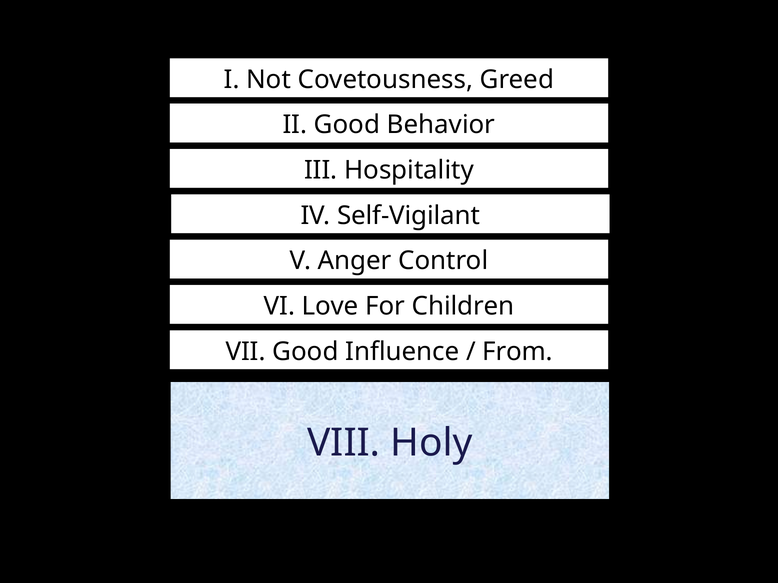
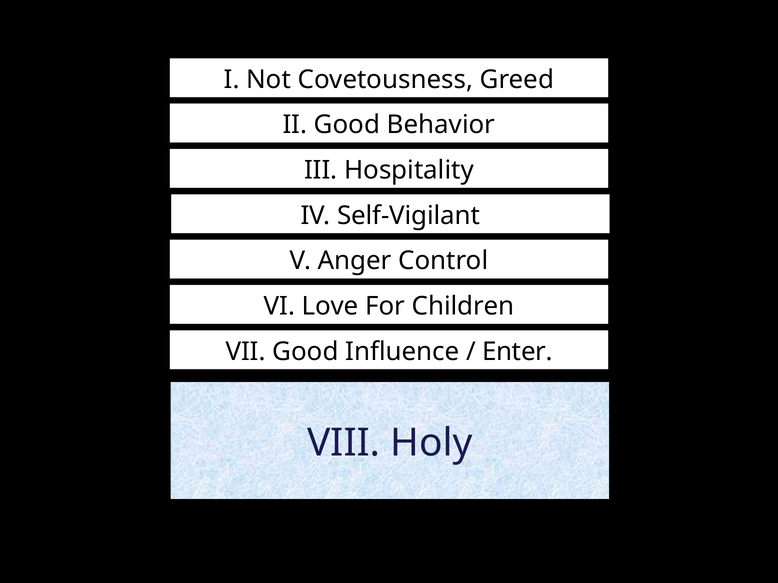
From: From -> Enter (517, 352)
